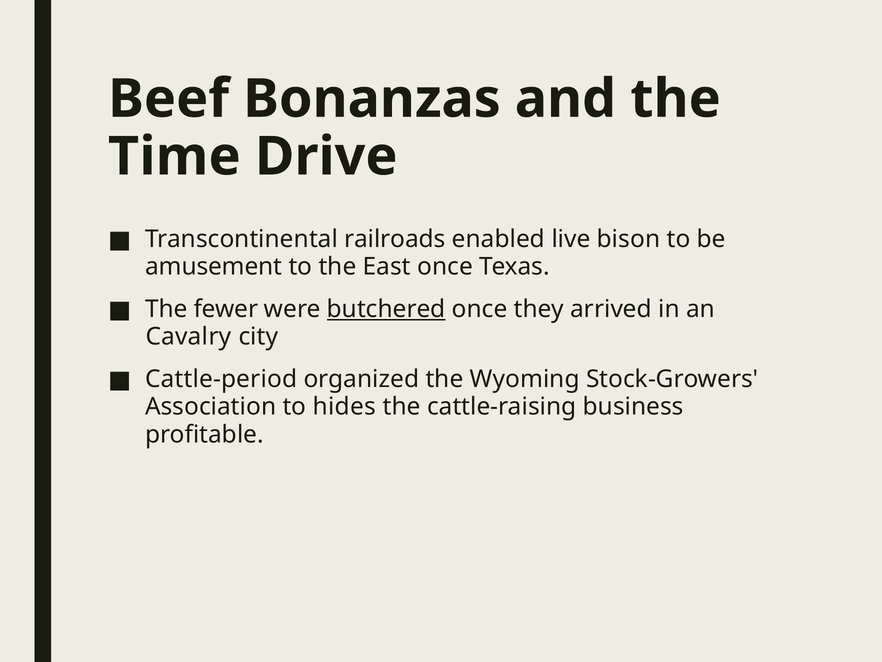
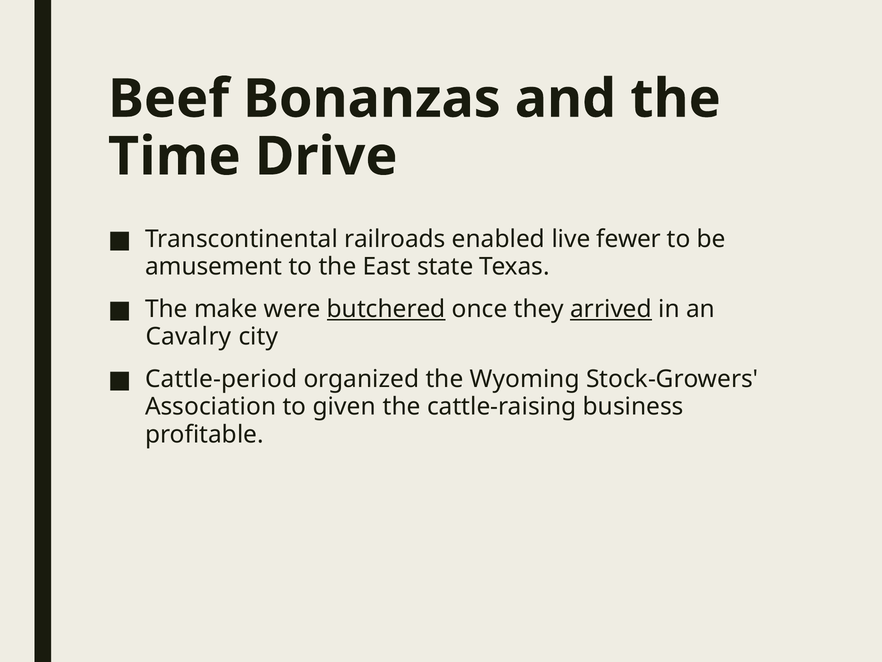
bison: bison -> fewer (629, 239)
East once: once -> state (445, 267)
fewer: fewer -> make (226, 309)
arrived underline: none -> present (611, 309)
hides: hides -> given (344, 407)
